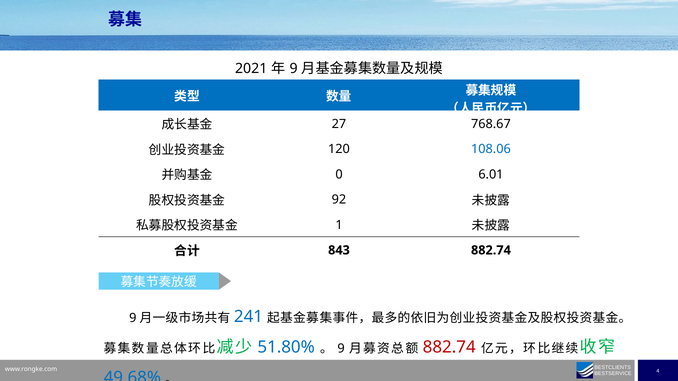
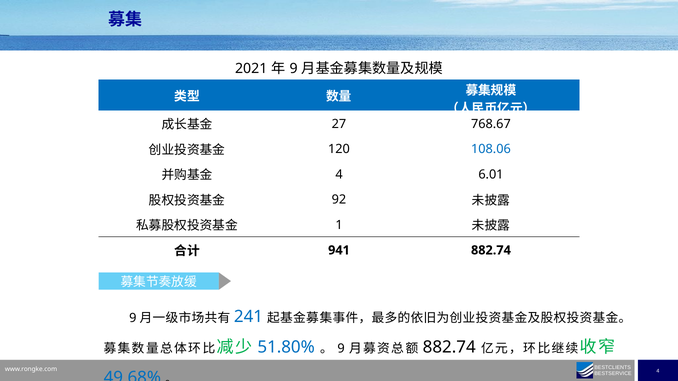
0: 0 -> 4 (339, 175)
843: 843 -> 941 (339, 250)
882.74 colour: red -> black (449, 348)
